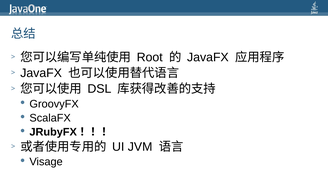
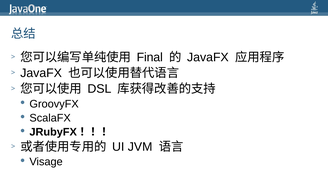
Root: Root -> Final (150, 57)
